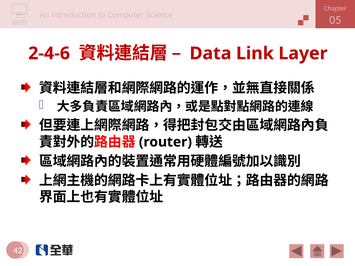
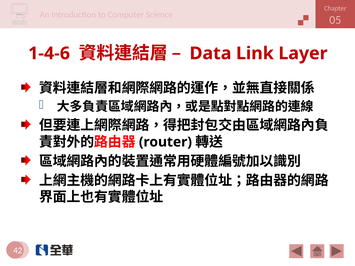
2-4-6: 2-4-6 -> 1-4-6 (49, 53)
